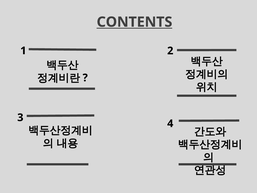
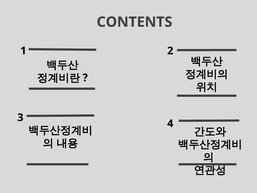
CONTENTS underline: present -> none (134, 22)
